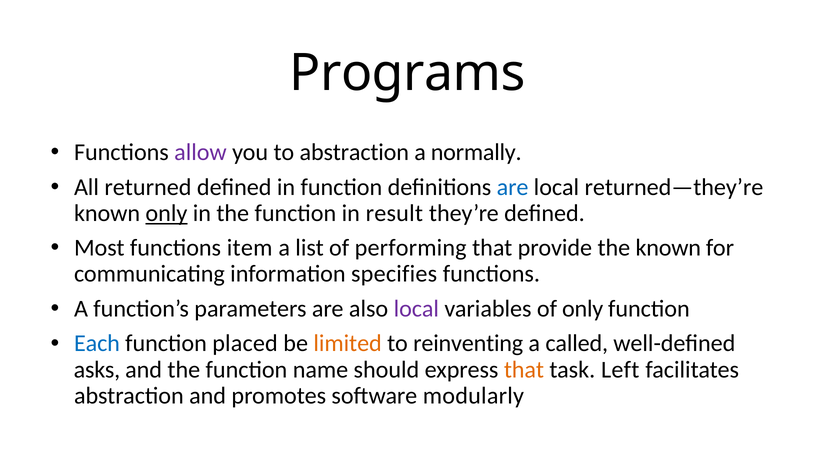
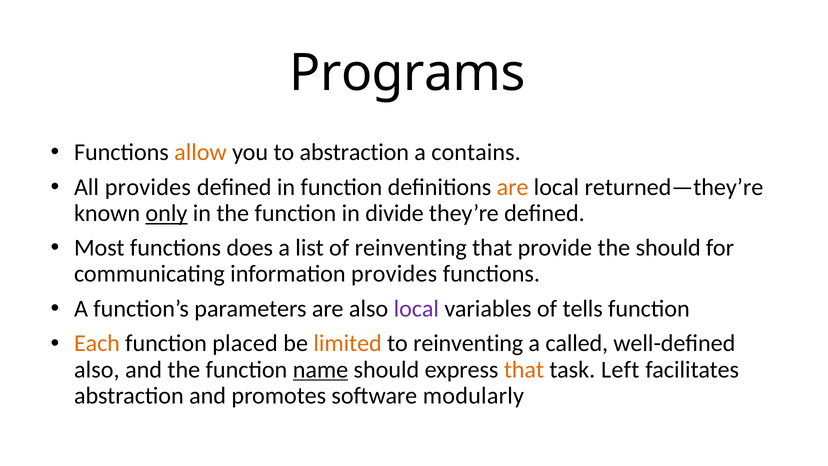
allow colour: purple -> orange (200, 152)
normally: normally -> contains (476, 152)
All returned: returned -> provides (148, 187)
are colour: blue -> orange (513, 187)
result: result -> divide (395, 213)
item: item -> does (250, 248)
of performing: performing -> reinventing (411, 248)
the known: known -> should (668, 248)
information specifies: specifies -> provides (394, 274)
of only: only -> tells (583, 309)
Each colour: blue -> orange (97, 343)
asks: asks -> also (97, 369)
name underline: none -> present (320, 369)
